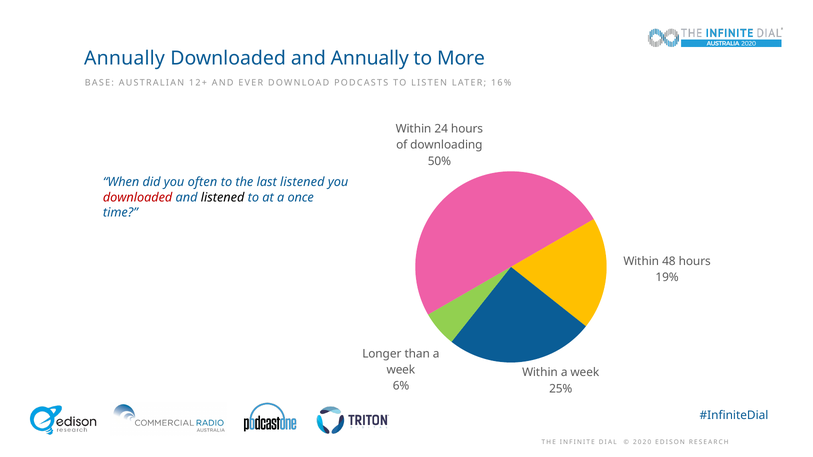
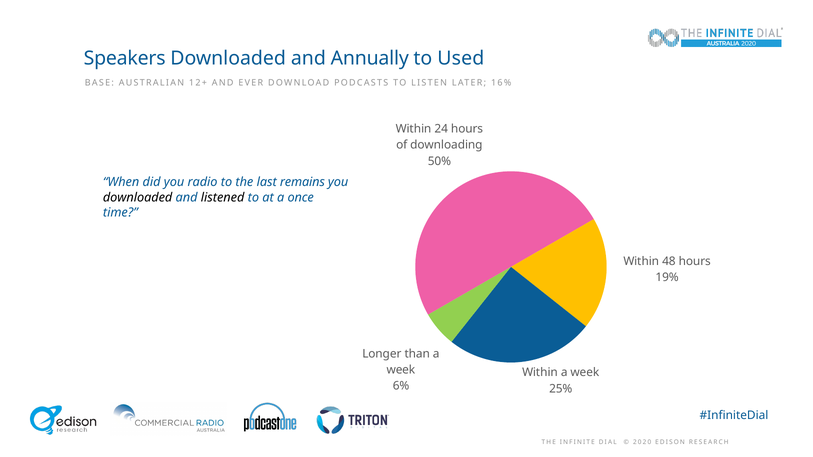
Annually: Annually -> Speakers (125, 59)
More: More -> Used (461, 59)
often: often -> radio (203, 182)
last listened: listened -> remains (302, 182)
downloaded colour: red -> black (138, 198)
